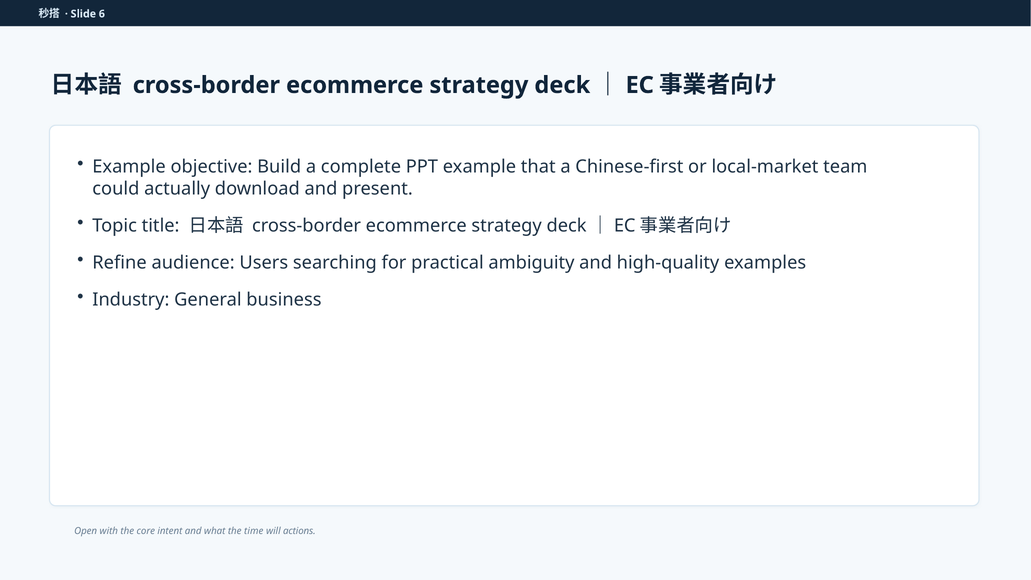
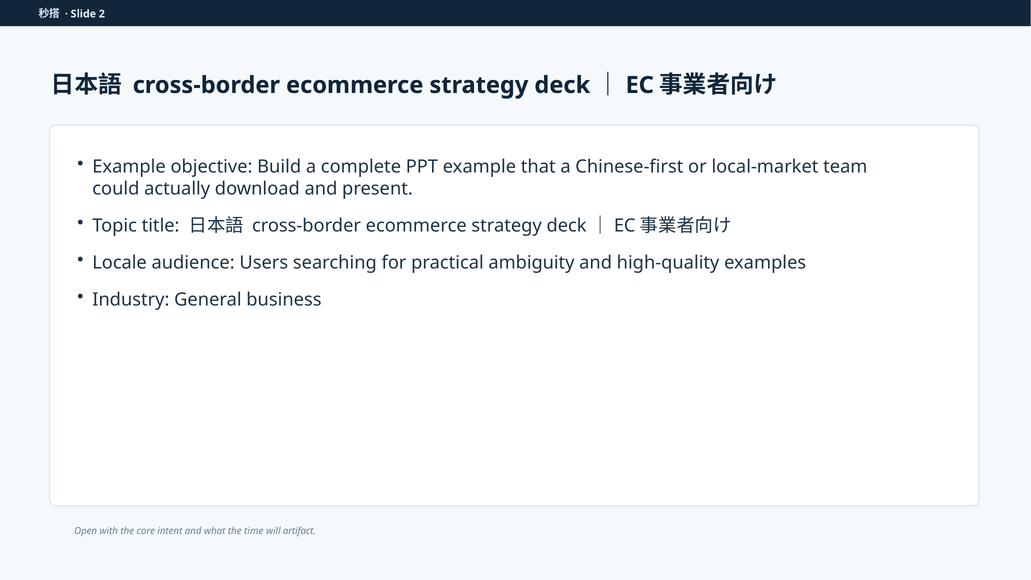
6: 6 -> 2 (102, 14)
Refine: Refine -> Locale (120, 263)
actions: actions -> artifact (299, 531)
